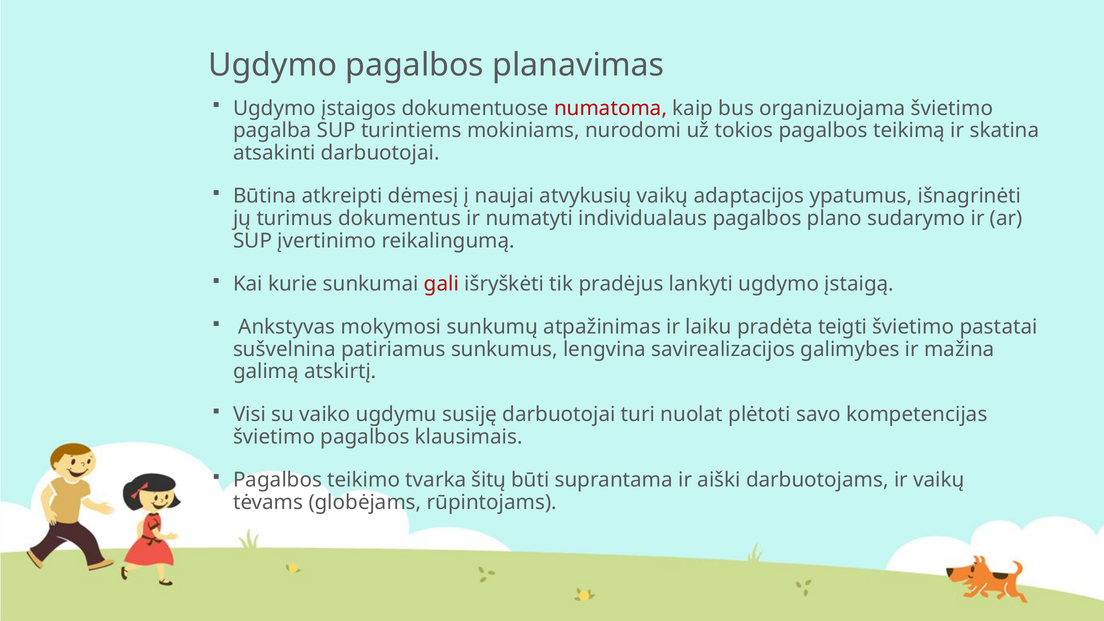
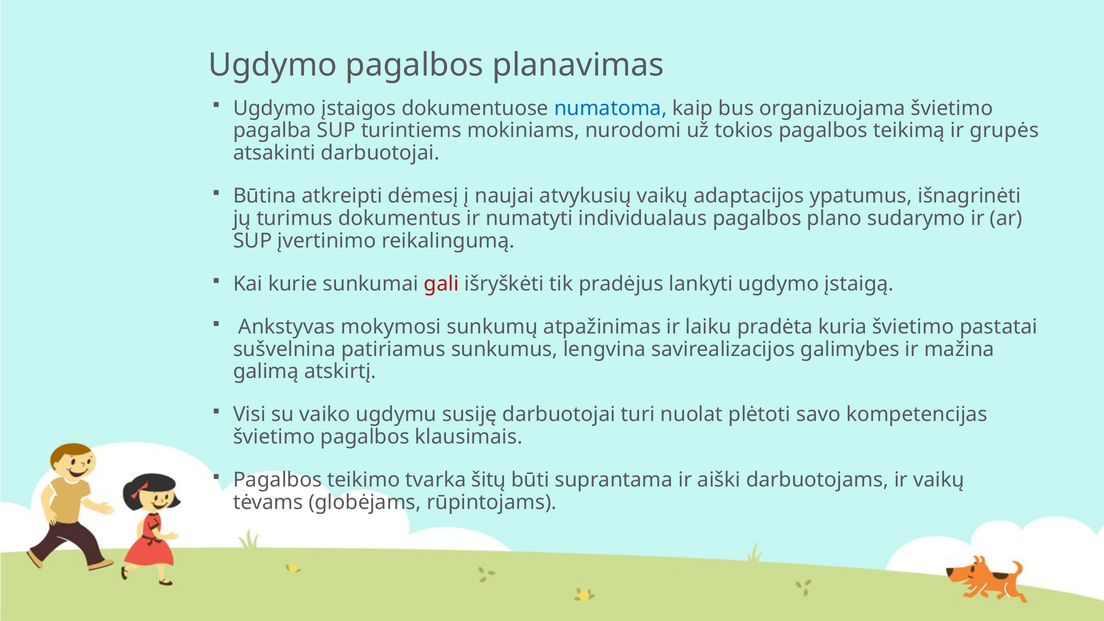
numatoma colour: red -> blue (611, 108)
skatina: skatina -> grupės (1004, 131)
teigti: teigti -> kuria (843, 327)
